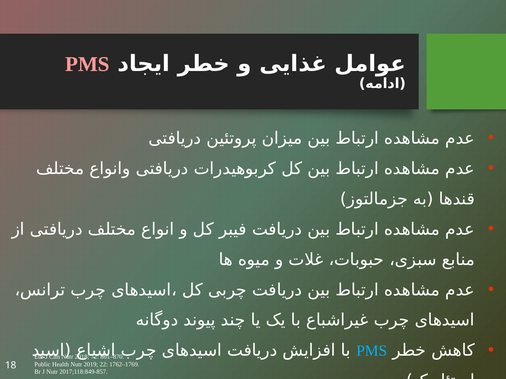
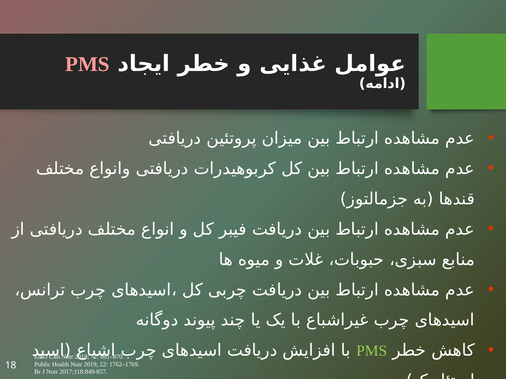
PMS colour: light blue -> light green (372, 351)
